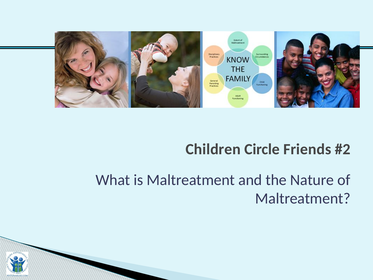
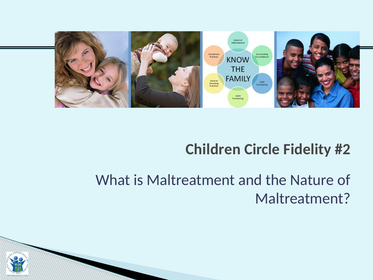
Friends: Friends -> Fidelity (307, 149)
